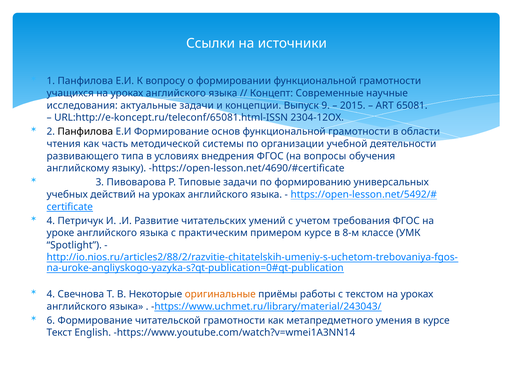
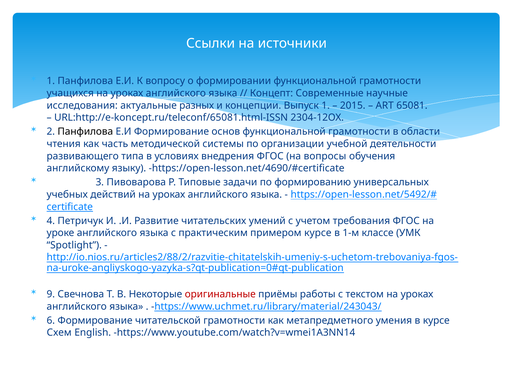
актуальные задачи: задачи -> разных (197, 105)
Выпуск 9: 9 -> 1 (326, 105)
8-м: 8-м -> 1-м (351, 233)
4: 4 -> 9 (51, 294)
оригинальные colour: orange -> red (220, 294)
Текст: Текст -> Схем (59, 333)
